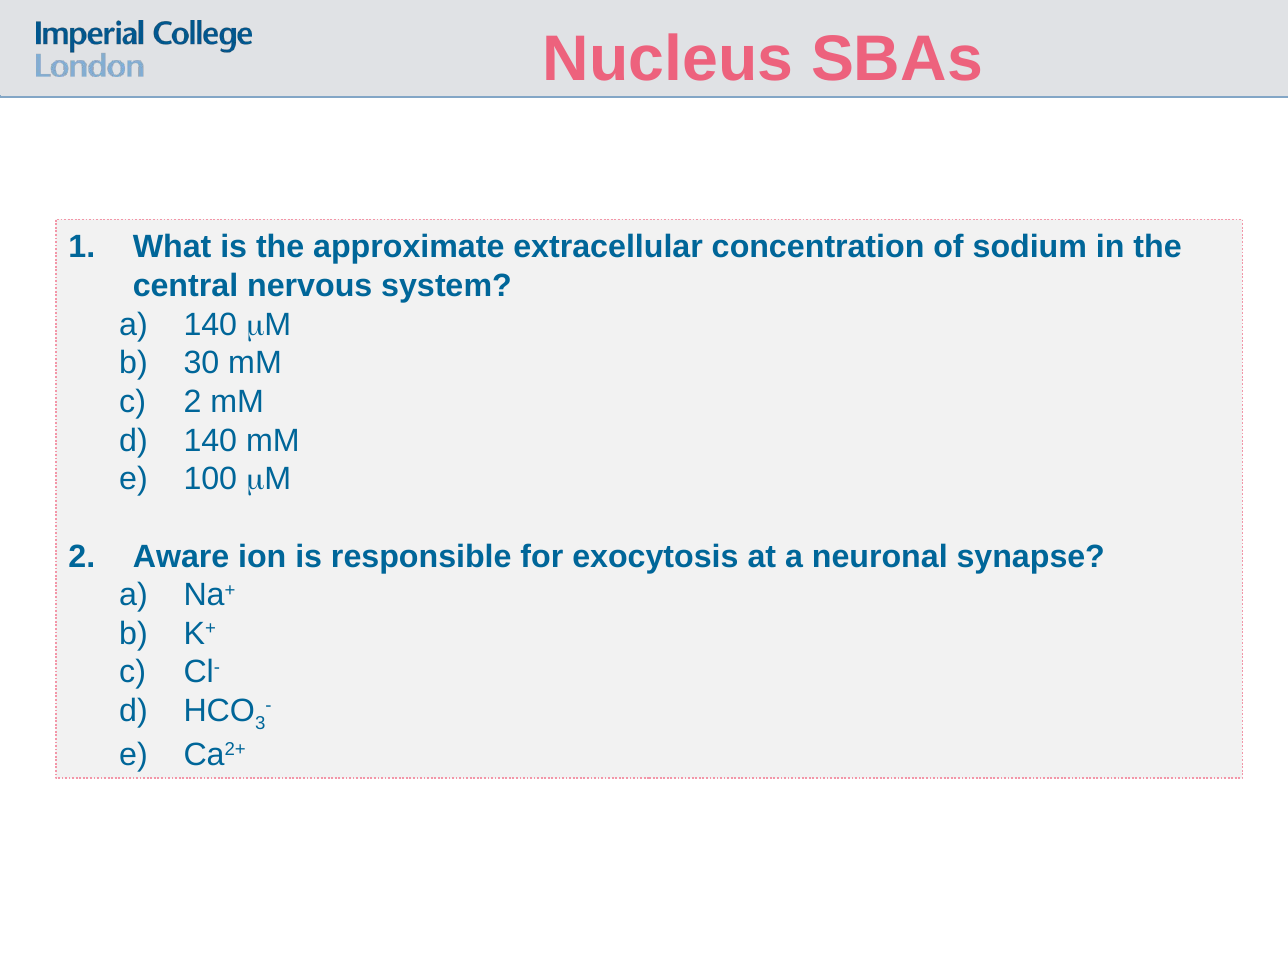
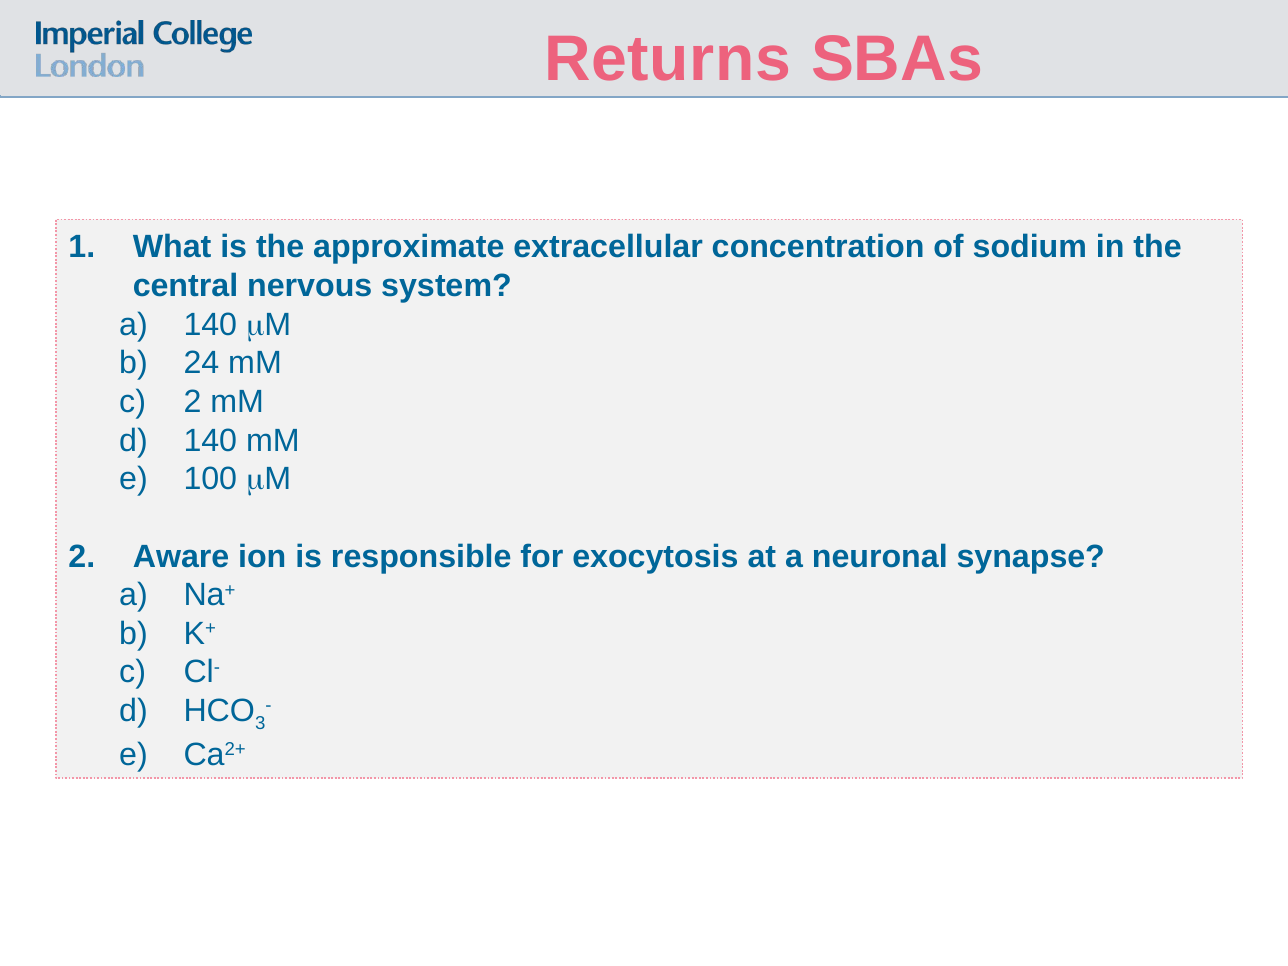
Nucleus: Nucleus -> Returns (668, 59)
30: 30 -> 24 (201, 363)
